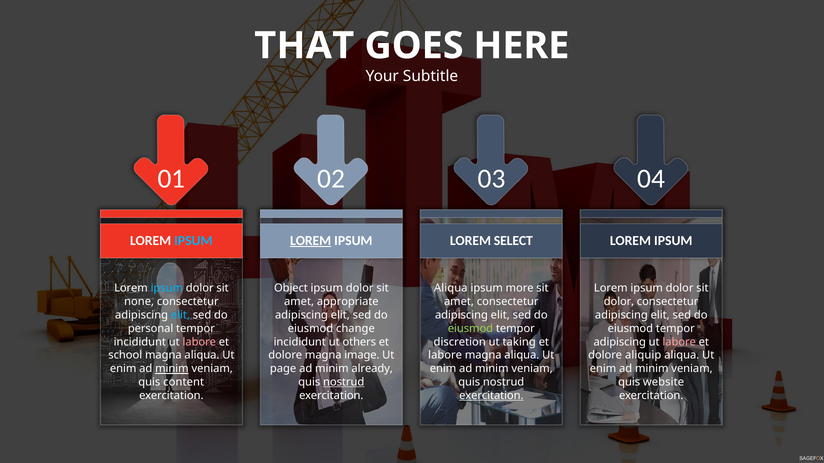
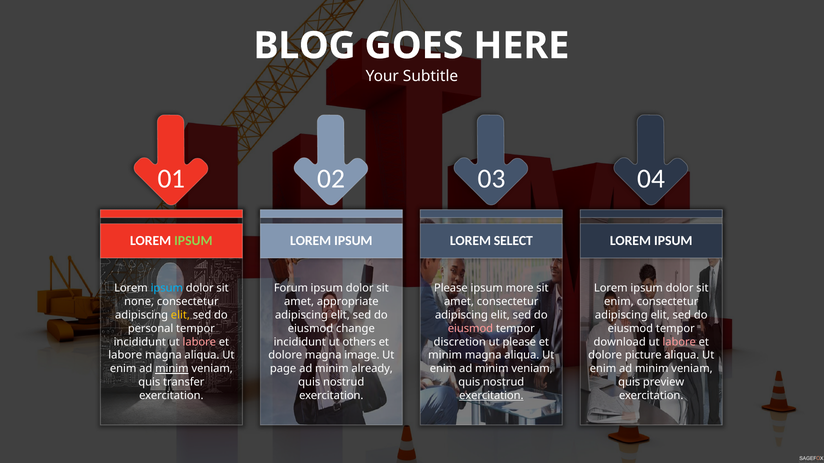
THAT: THAT -> BLOG (305, 46)
IPSUM colour: light blue -> light green (193, 241)
LOREM underline: present -> none (311, 241)
Object: Object -> Forum (291, 289)
Aliqua: Aliqua -> Please (451, 289)
dolor: dolor -> enim (619, 302)
elit colour: light blue -> yellow (180, 315)
eiusmod colour: light green -> pink (470, 329)
ut taking: taking -> please (519, 342)
adipiscing: adipiscing -> download (620, 342)
school: school -> labore (125, 356)
labore: labore -> minim (445, 356)
aliquip: aliquip -> picture (643, 356)
content: content -> transfer (184, 382)
nostrud underline: present -> none (344, 382)
website: website -> preview (664, 382)
